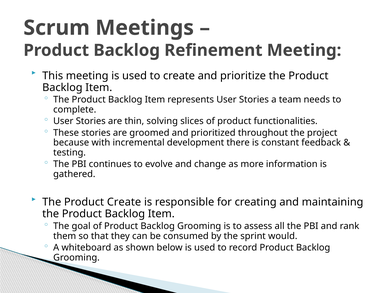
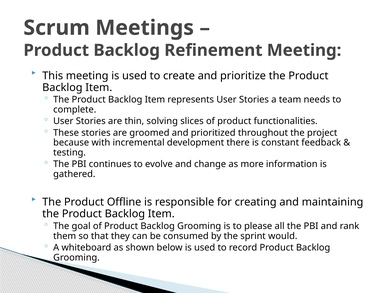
Product Create: Create -> Offline (124, 202)
assess: assess -> please (258, 226)
